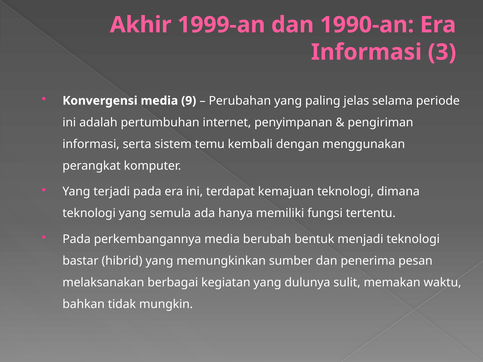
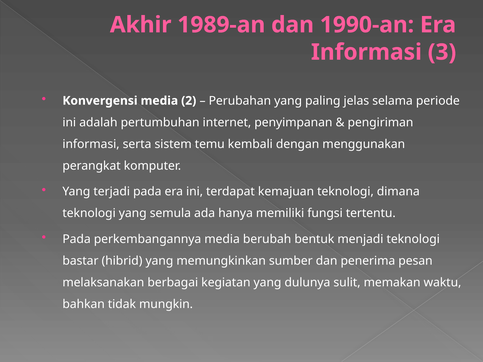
1999-an: 1999-an -> 1989-an (221, 25)
9: 9 -> 2 (189, 101)
